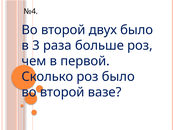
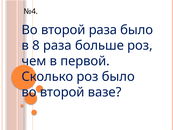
второй двух: двух -> раза (103, 30)
3: 3 -> 8 (36, 45)
